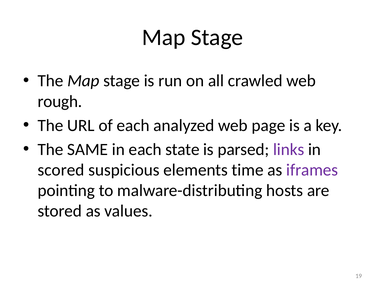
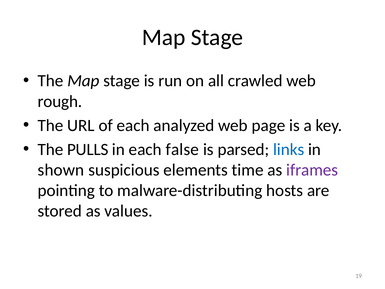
SAME: SAME -> PULLS (88, 149)
state: state -> false (182, 149)
links colour: purple -> blue (289, 149)
scored: scored -> shown (61, 170)
